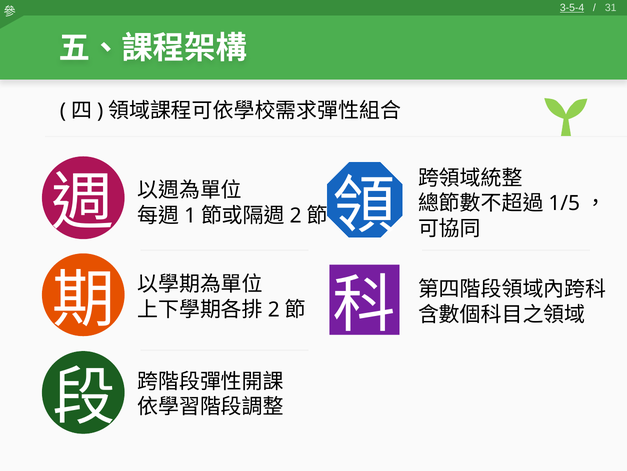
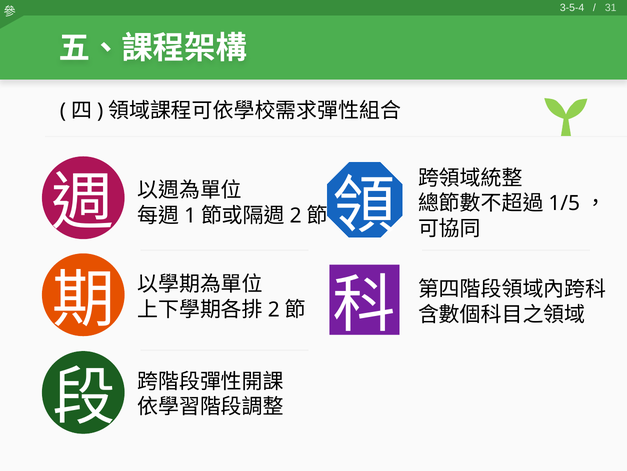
3-5-4 underline: present -> none (572, 8)
